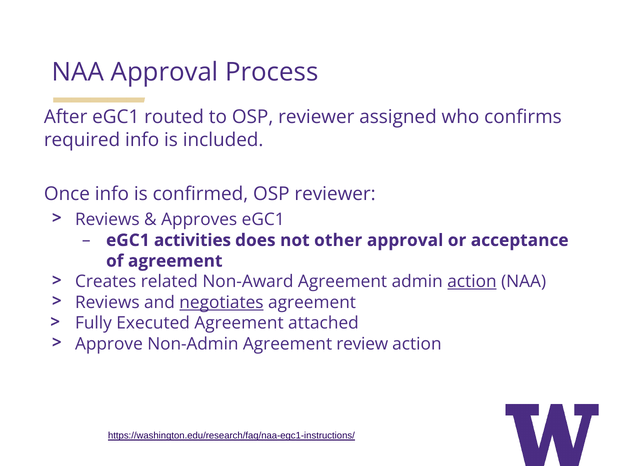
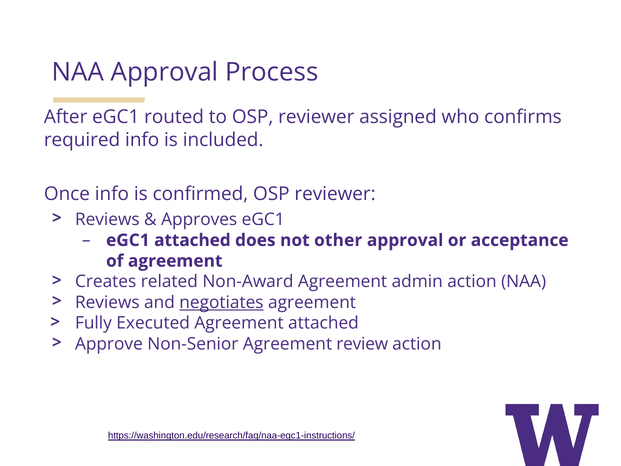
eGC1 activities: activities -> attached (192, 240)
action underline: present -> none (472, 282)
Non-Admin: Non-Admin -> Non-Senior (193, 344)
